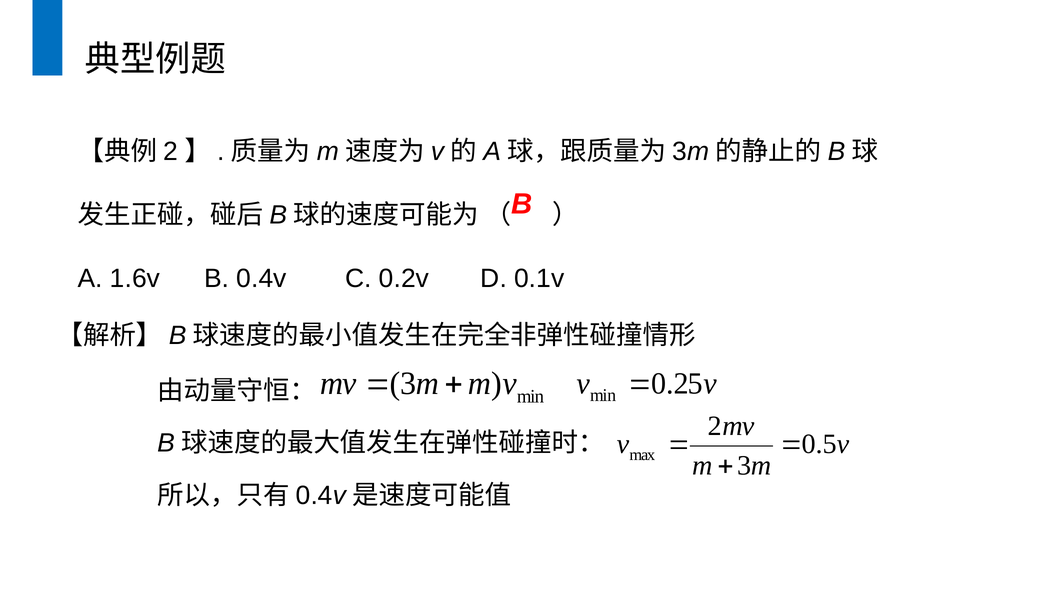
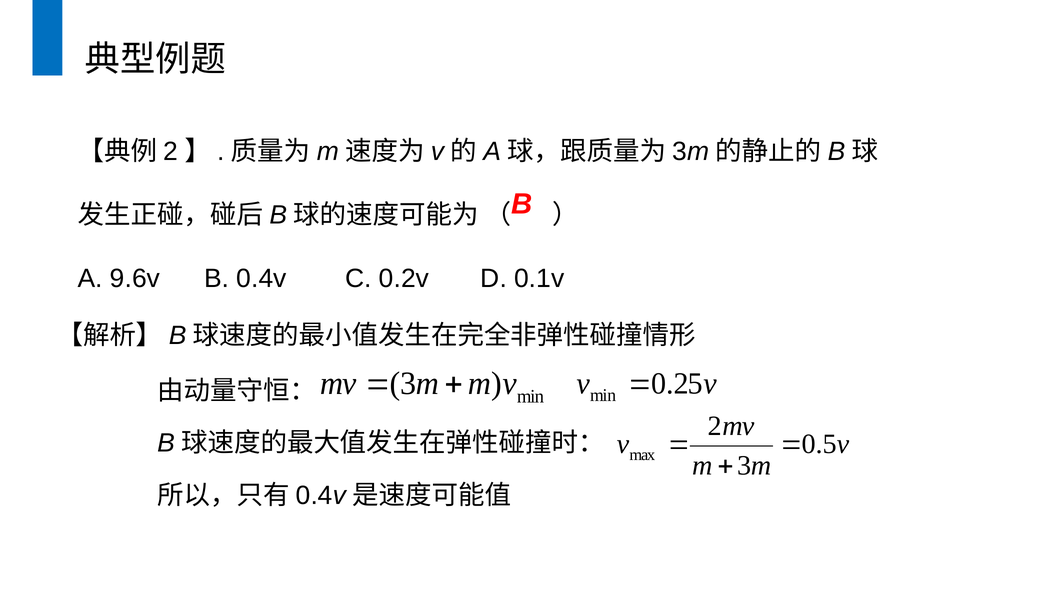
1.6v: 1.6v -> 9.6v (135, 279)
